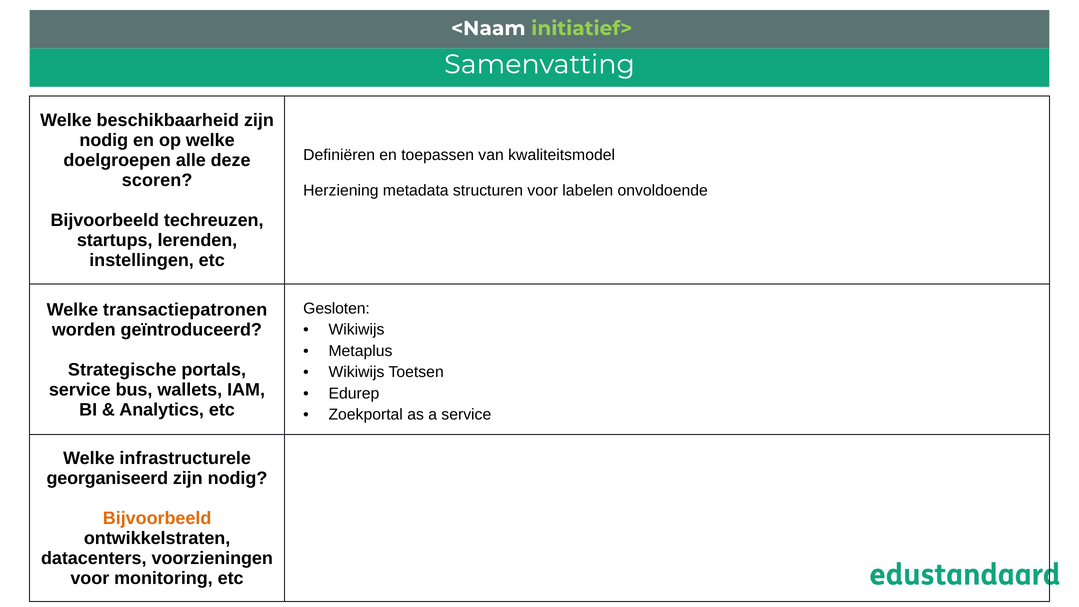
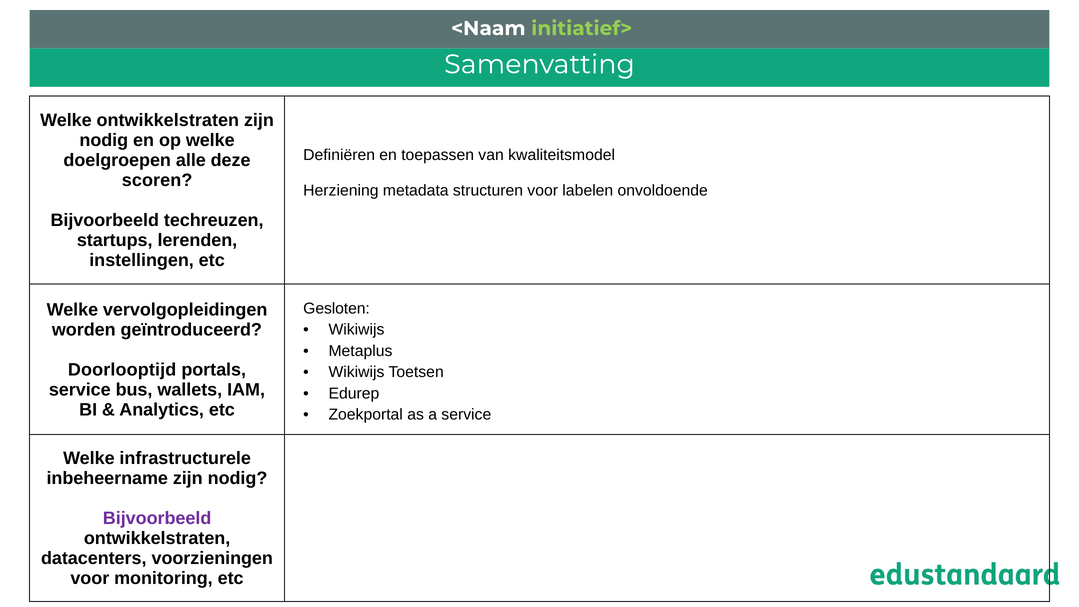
Welke beschikbaarheid: beschikbaarheid -> ontwikkelstraten (168, 120)
transactiepatronen: transactiepatronen -> vervolgopleidingen (185, 310)
Strategische: Strategische -> Doorlooptijd (122, 370)
georganiseerd: georganiseerd -> inbeheername (107, 478)
Bijvoorbeeld colour: orange -> purple (157, 518)
